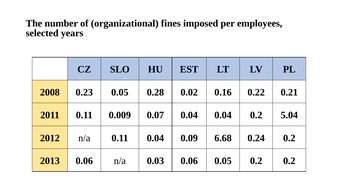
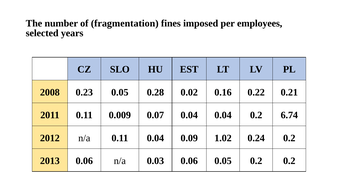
organizational: organizational -> fragmentation (125, 23)
5.04: 5.04 -> 6.74 (289, 115)
6.68: 6.68 -> 1.02 (223, 138)
